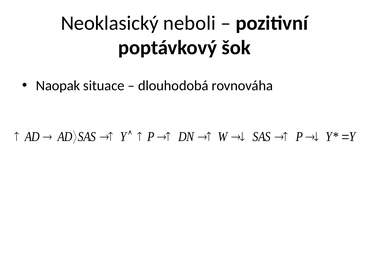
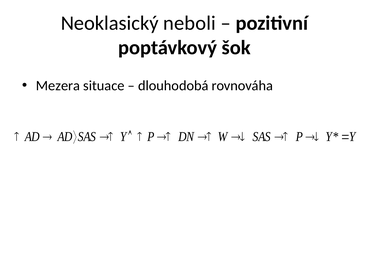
Naopak: Naopak -> Mezera (58, 86)
